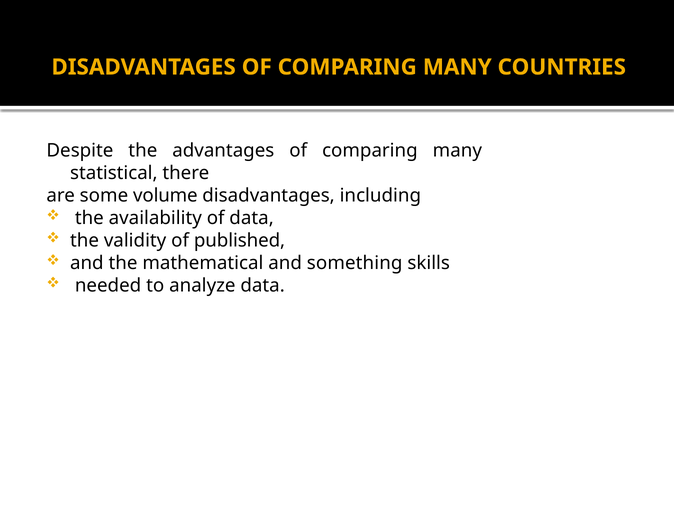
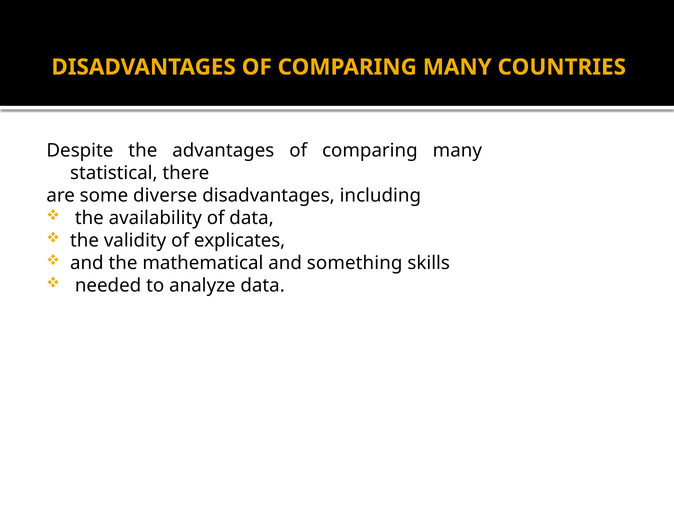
volume: volume -> diverse (165, 195)
published: published -> explicates (240, 240)
